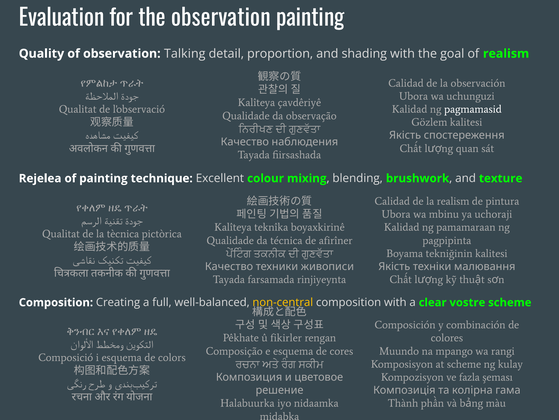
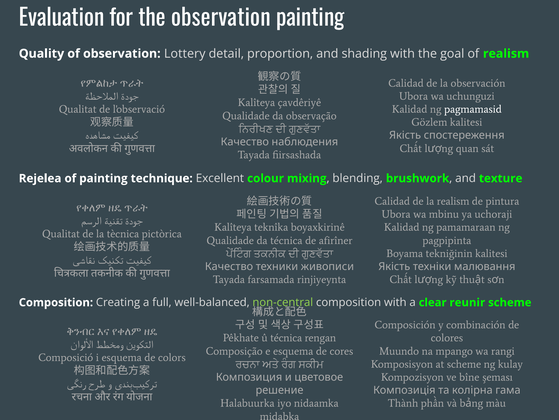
Talking: Talking -> Lottery (185, 54)
non-central colour: yellow -> light green (283, 302)
vostre: vostre -> reunir (467, 302)
û fikirler: fikirler -> técnica (286, 337)
fazla: fazla -> bîne (469, 377)
